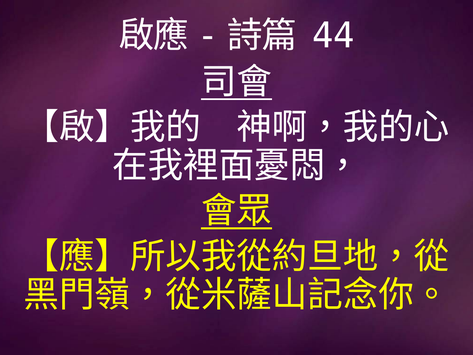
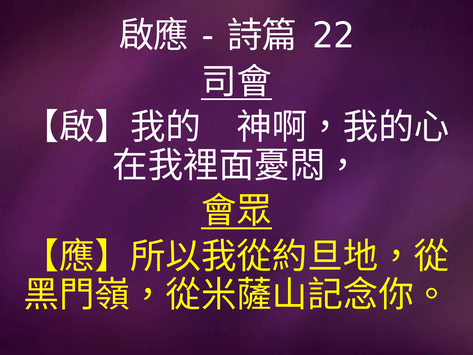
44: 44 -> 22 (333, 36)
